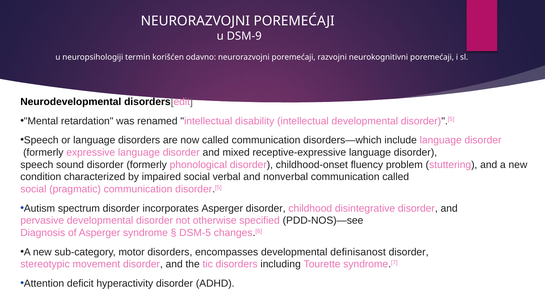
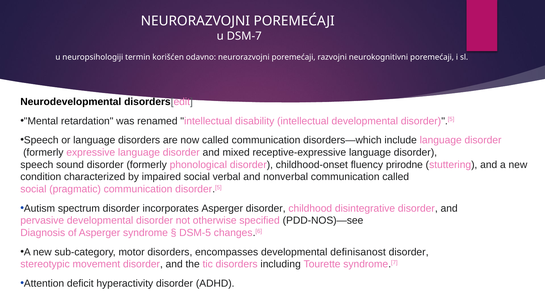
DSM-9: DSM-9 -> DSM-7 (244, 36)
problem: problem -> prirodne (404, 164)
